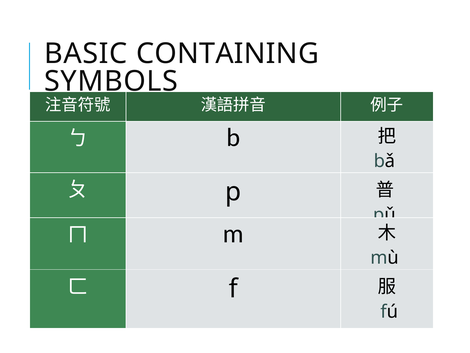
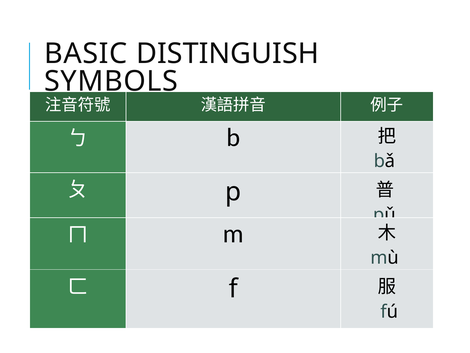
CONTAINING: CONTAINING -> DISTINGUISH (228, 54)
